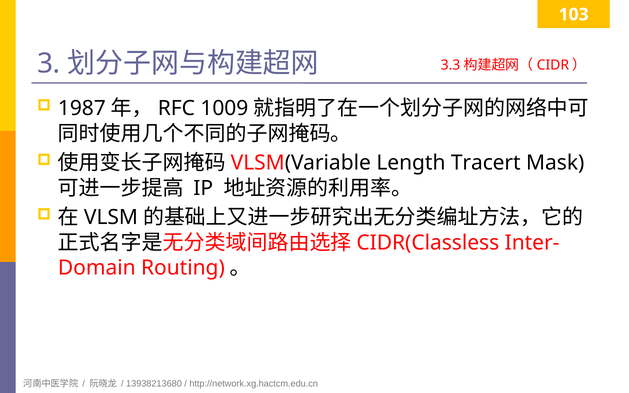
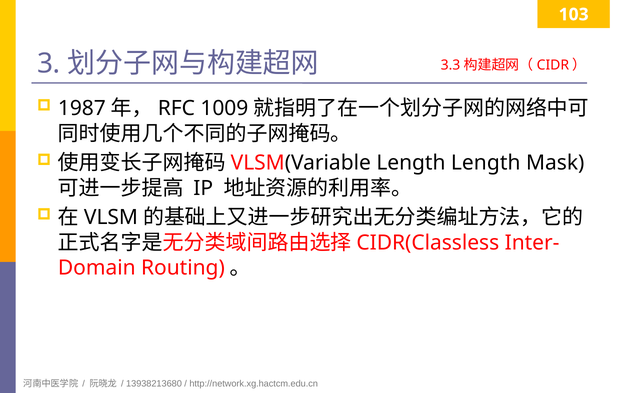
Length Tracert: Tracert -> Length (486, 163)
